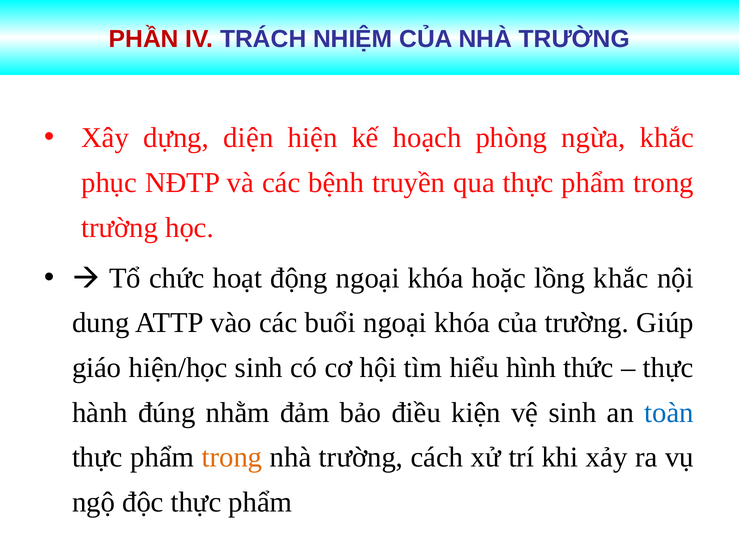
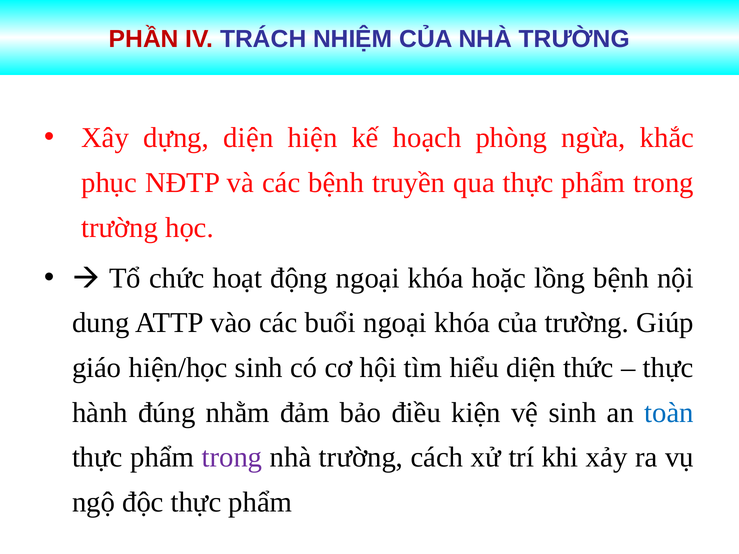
lồng khắc: khắc -> bệnh (621, 278)
hiểu hình: hình -> diện (531, 368)
trong colour: orange -> purple (232, 458)
